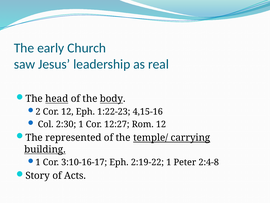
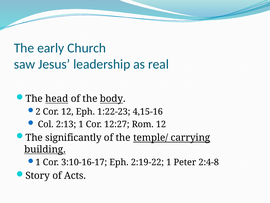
2:30: 2:30 -> 2:13 (66, 124)
represented: represented -> significantly (73, 137)
